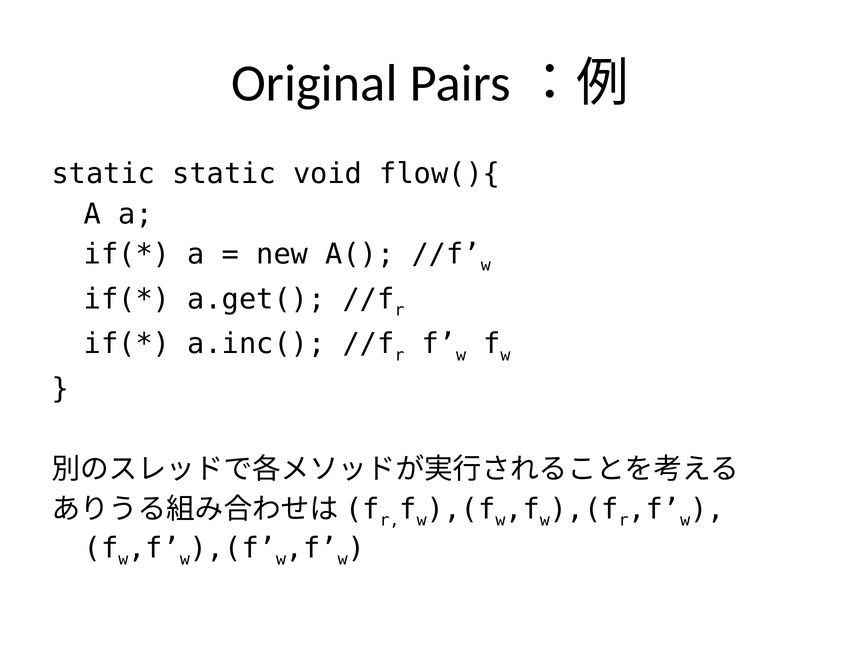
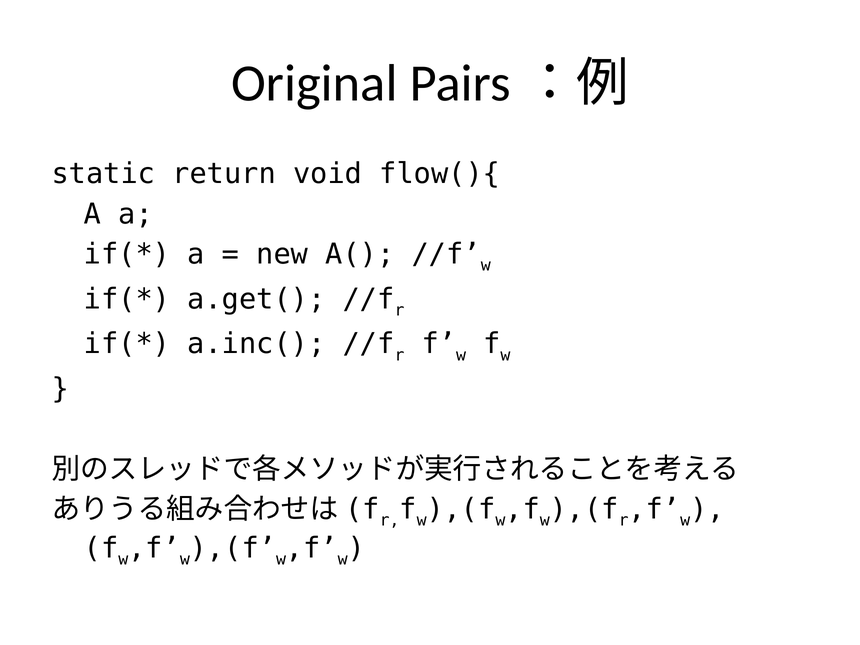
static static: static -> return (224, 174)
